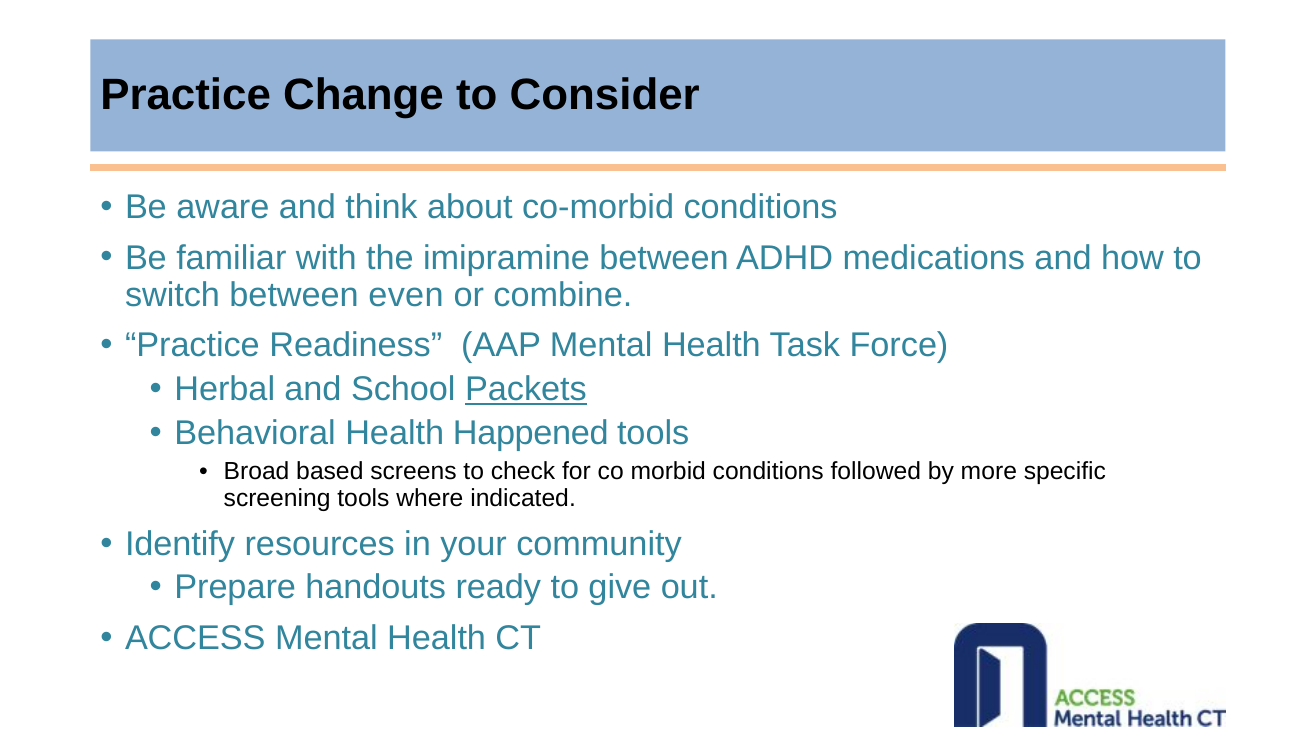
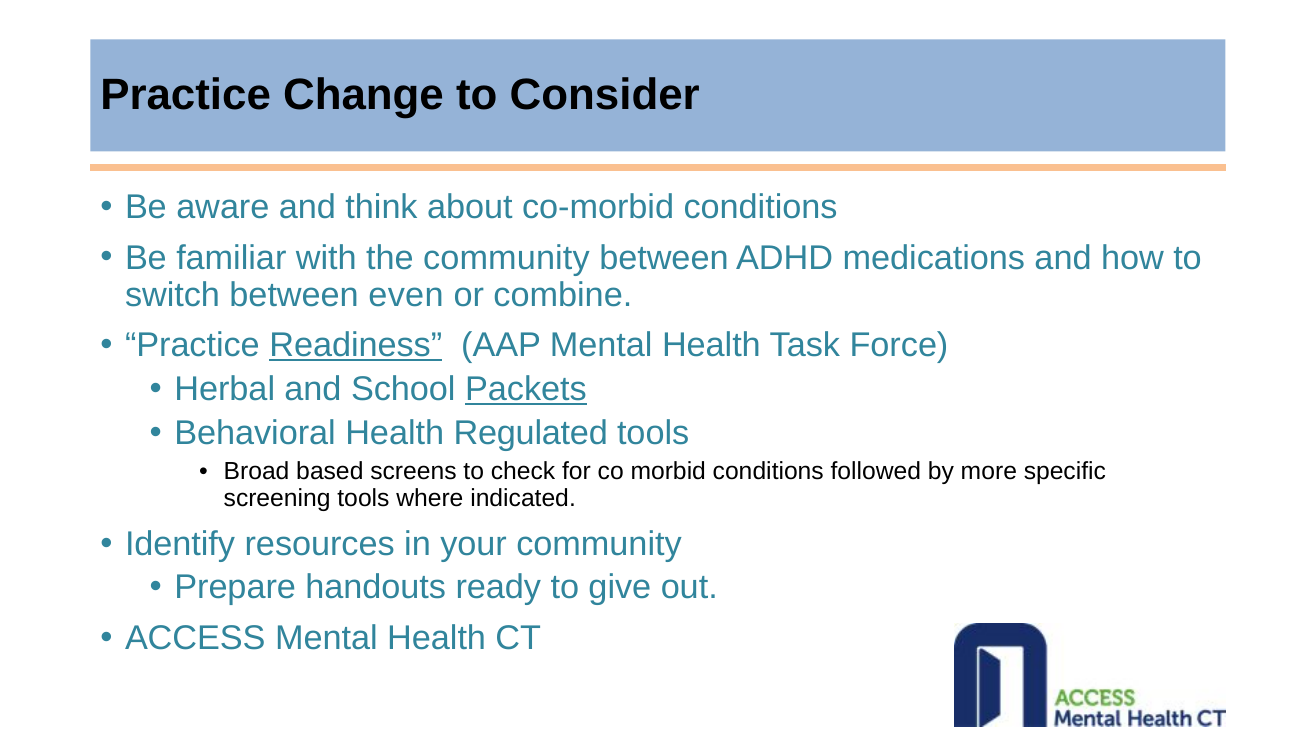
the imipramine: imipramine -> community (506, 258)
Readiness underline: none -> present (356, 346)
Happened: Happened -> Regulated (531, 433)
